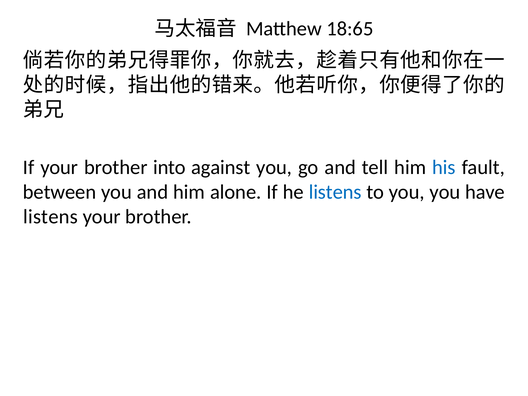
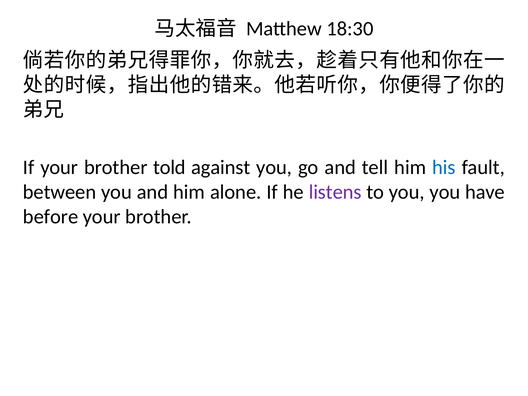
18:65: 18:65 -> 18:30 (350, 29)
into: into -> told (169, 167)
listens colour: blue -> purple (335, 192)
listens: listens -> before (51, 217)
